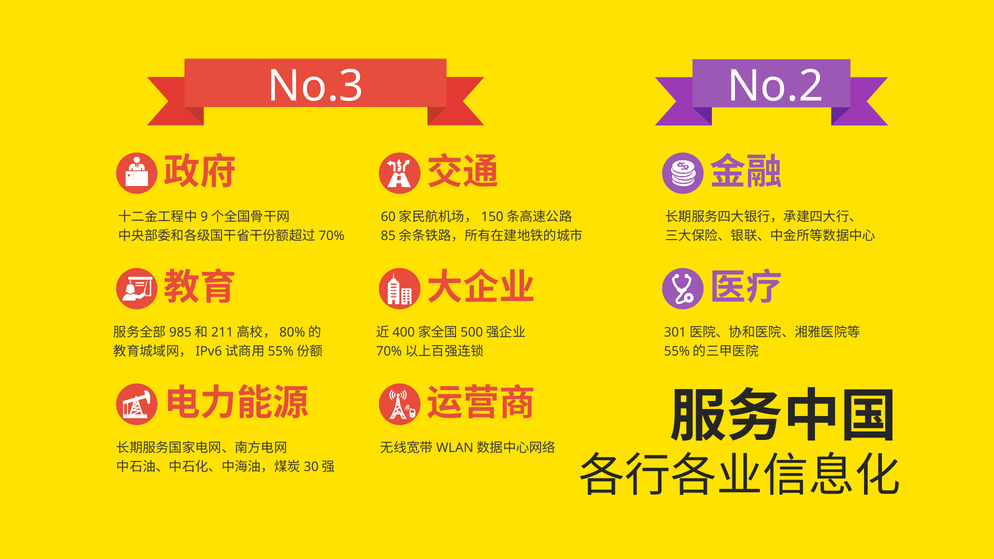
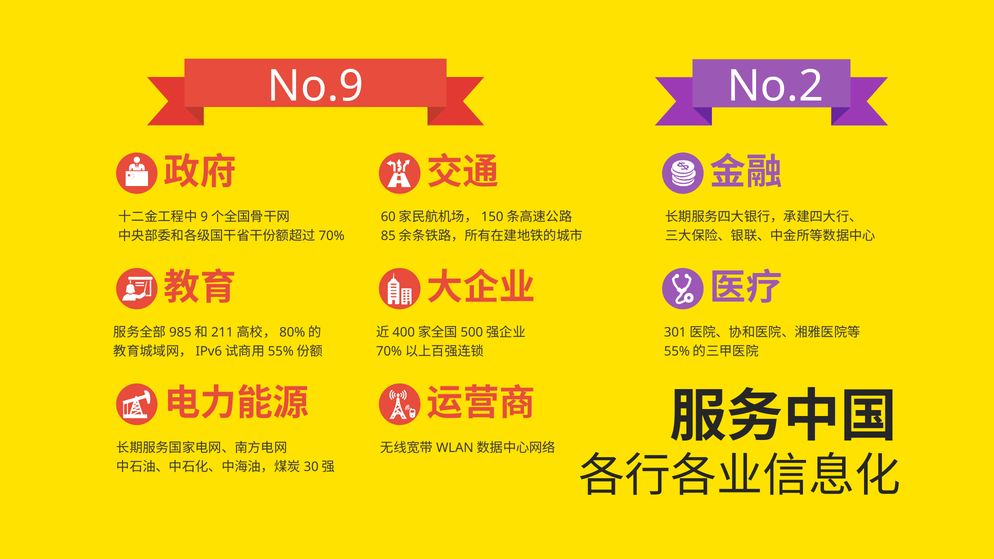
No.3: No.3 -> No.9 (316, 86)
